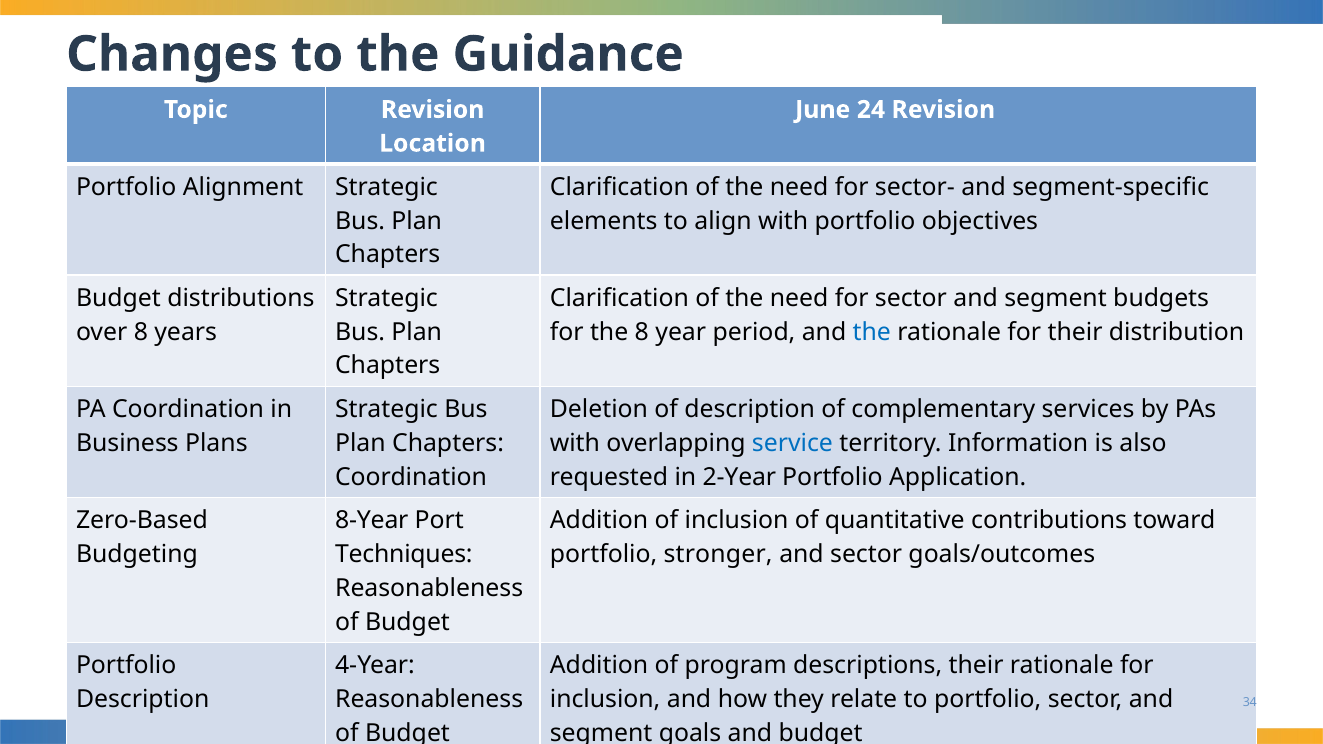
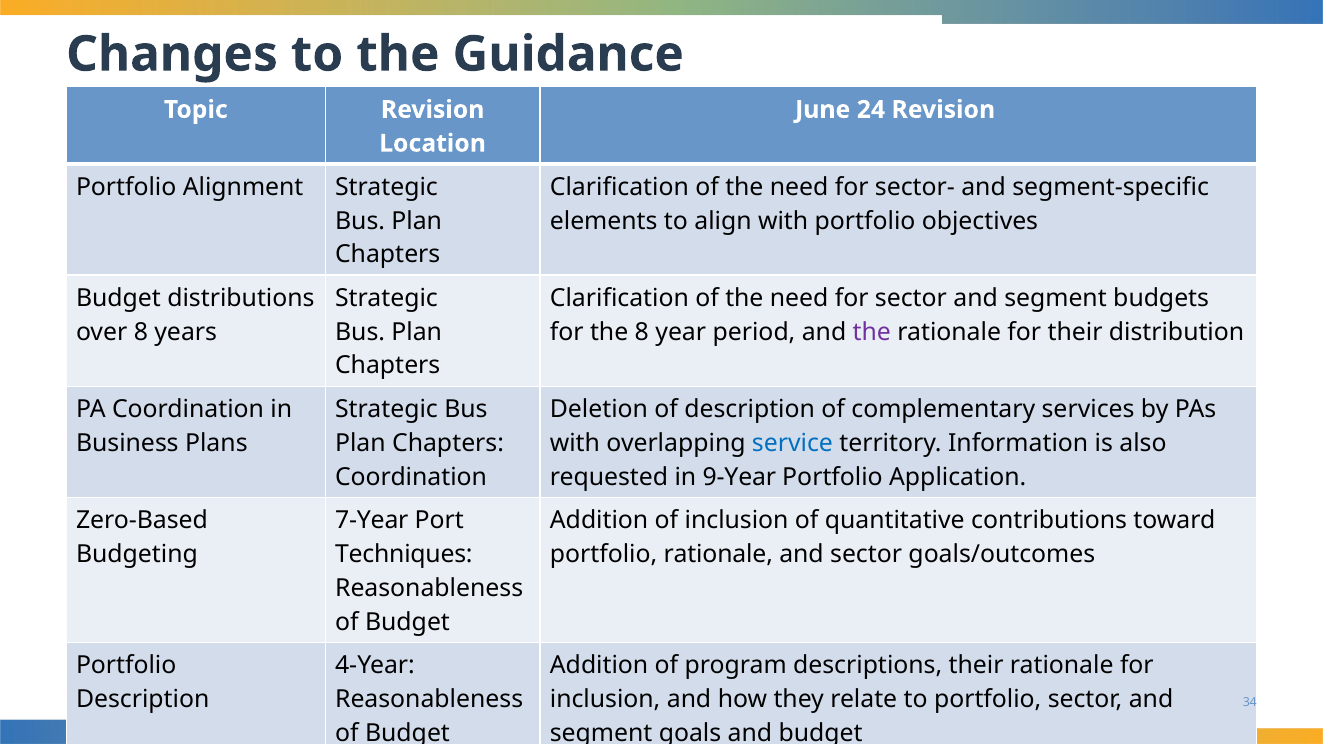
the colour: blue -> purple (872, 332)
2-Year: 2-Year -> 9-Year (739, 477)
8-Year: 8-Year -> 7-Year (372, 521)
portfolio stronger: stronger -> rationale (718, 555)
